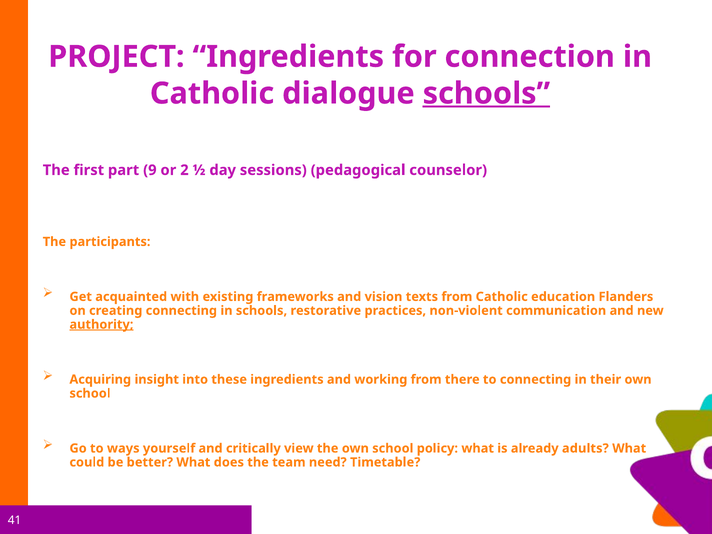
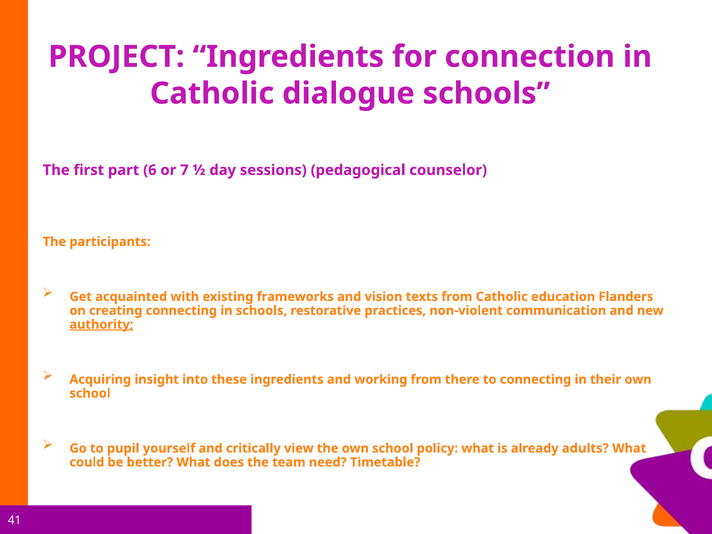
schools underline: present -> none (486, 93)
9: 9 -> 6 (150, 170)
2: 2 -> 7 (184, 170)
ways: ways -> pupil (123, 448)
